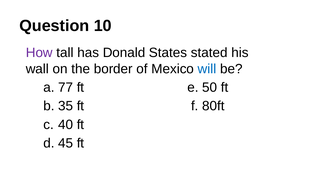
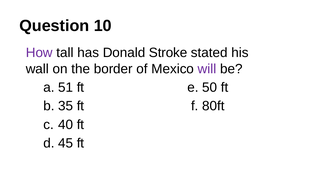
States: States -> Stroke (168, 53)
will colour: blue -> purple (207, 69)
77: 77 -> 51 (66, 87)
